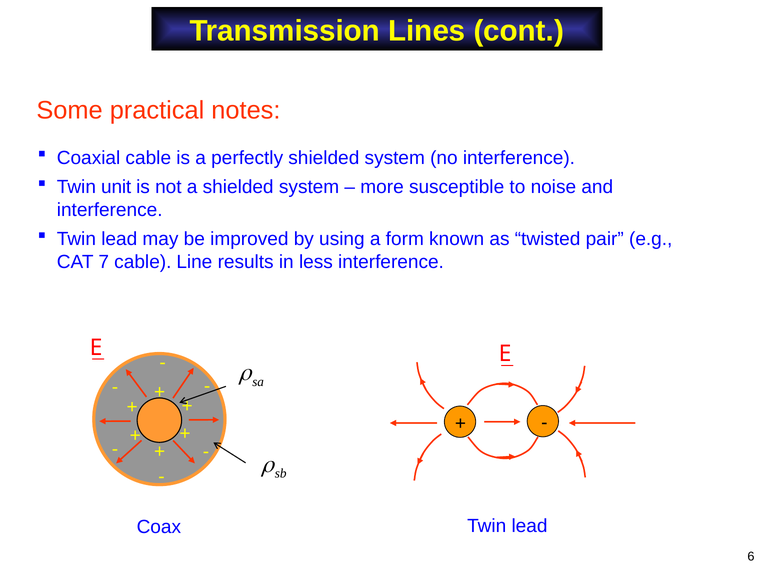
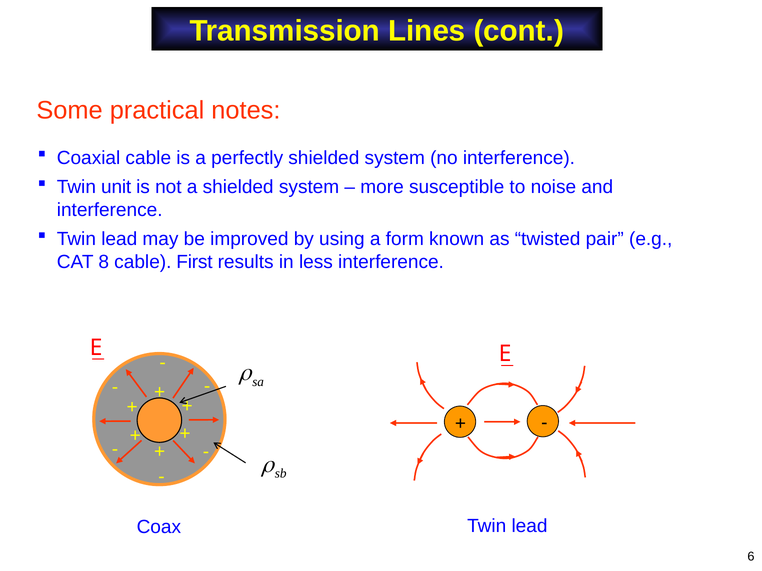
7: 7 -> 8 (104, 262)
Line: Line -> First (194, 262)
